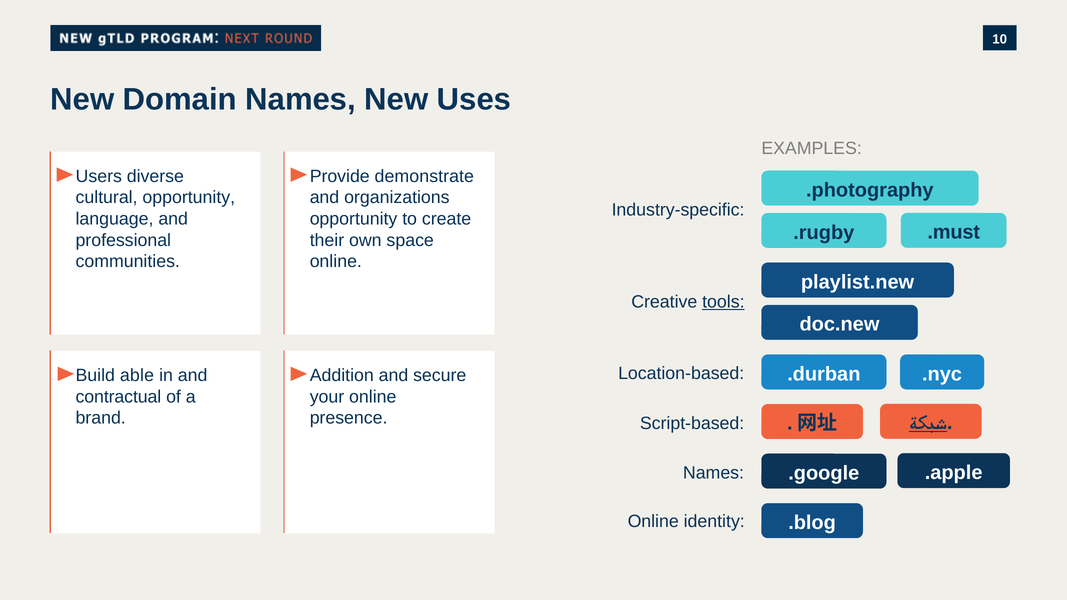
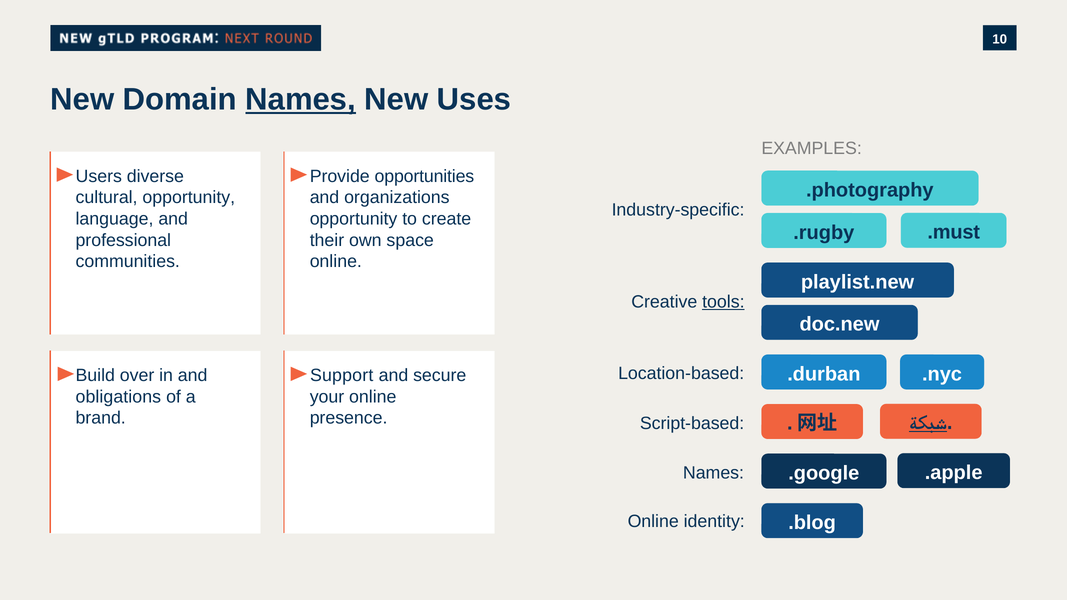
Names underline: none -> present (301, 100)
demonstrate: demonstrate -> opportunities (424, 176)
able: able -> over (137, 376)
Addition: Addition -> Support (342, 376)
contractual: contractual -> obligations (118, 397)
